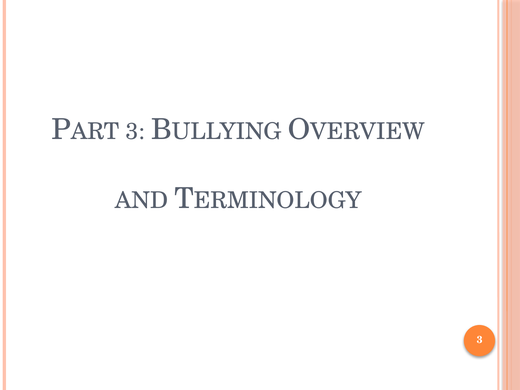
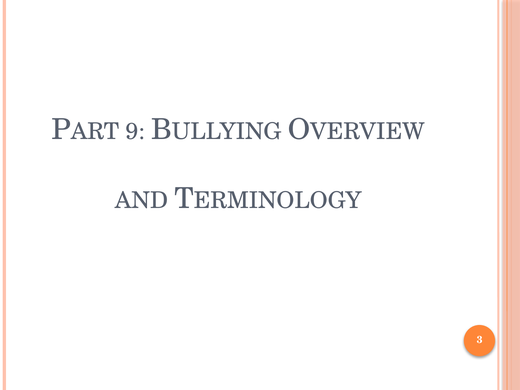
3: 3 -> 9 (135, 131)
